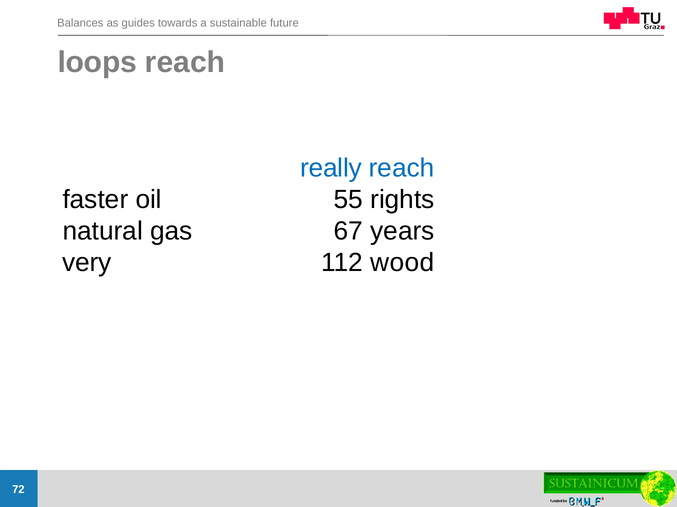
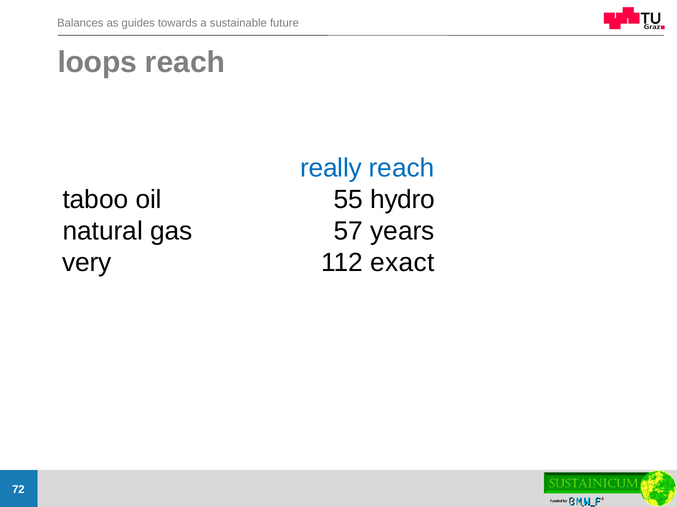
faster: faster -> taboo (95, 200)
rights: rights -> hydro (403, 200)
67: 67 -> 57 (348, 231)
wood: wood -> exact (402, 263)
